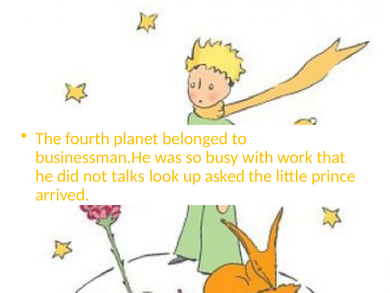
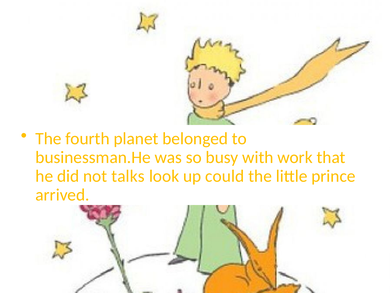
asked: asked -> could (225, 176)
